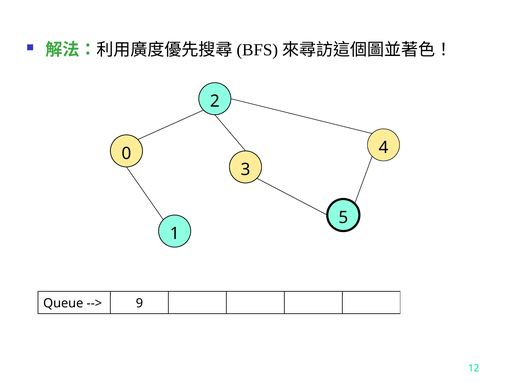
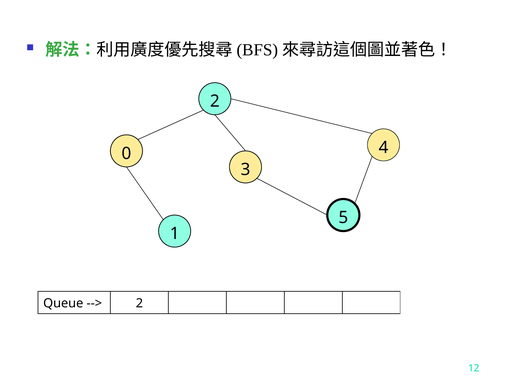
9: 9 -> 2 (139, 304)
